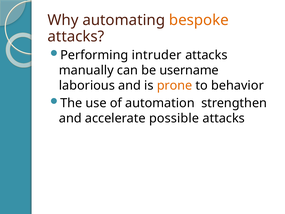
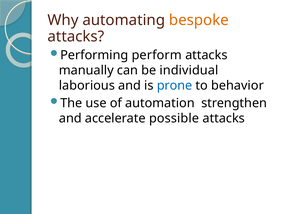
intruder: intruder -> perform (157, 55)
username: username -> individual (189, 70)
prone colour: orange -> blue (175, 85)
